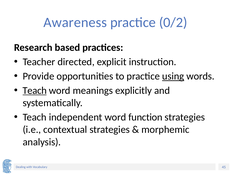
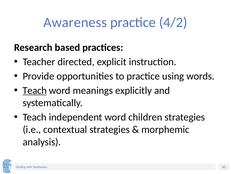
0/2: 0/2 -> 4/2 (173, 22)
using underline: present -> none (173, 76)
function: function -> children (145, 117)
